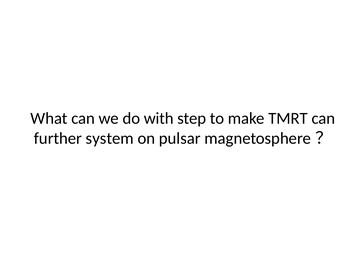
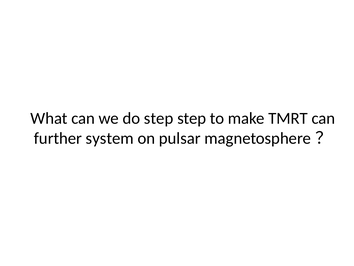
do with: with -> step (159, 118)
